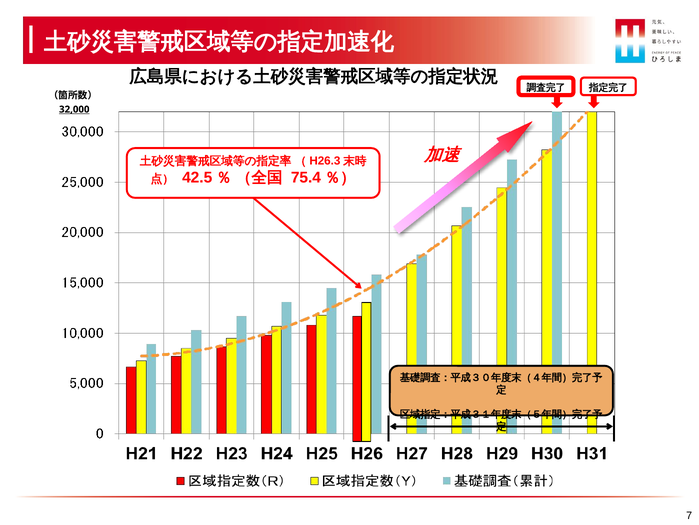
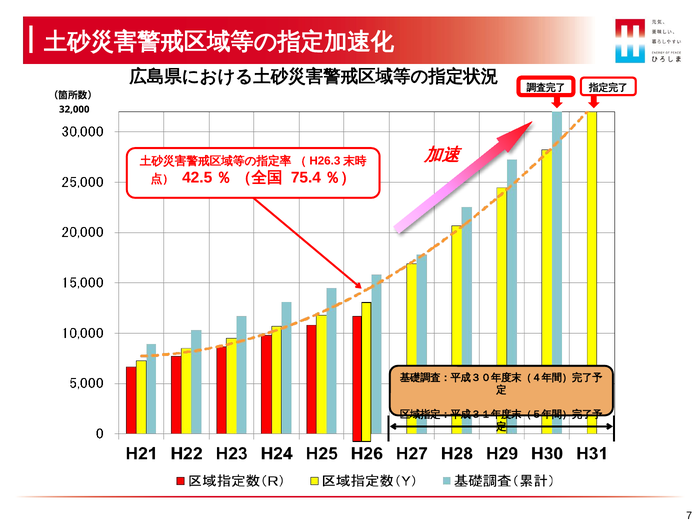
32,000 underline: present -> none (74, 109)
